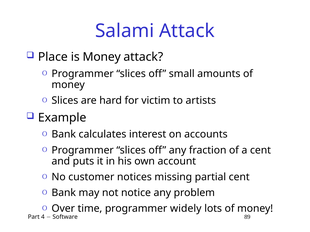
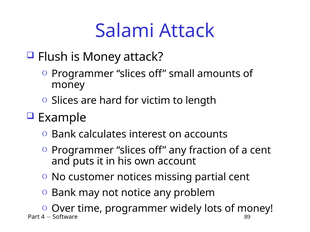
Place: Place -> Flush (53, 57)
artists: artists -> length (201, 101)
